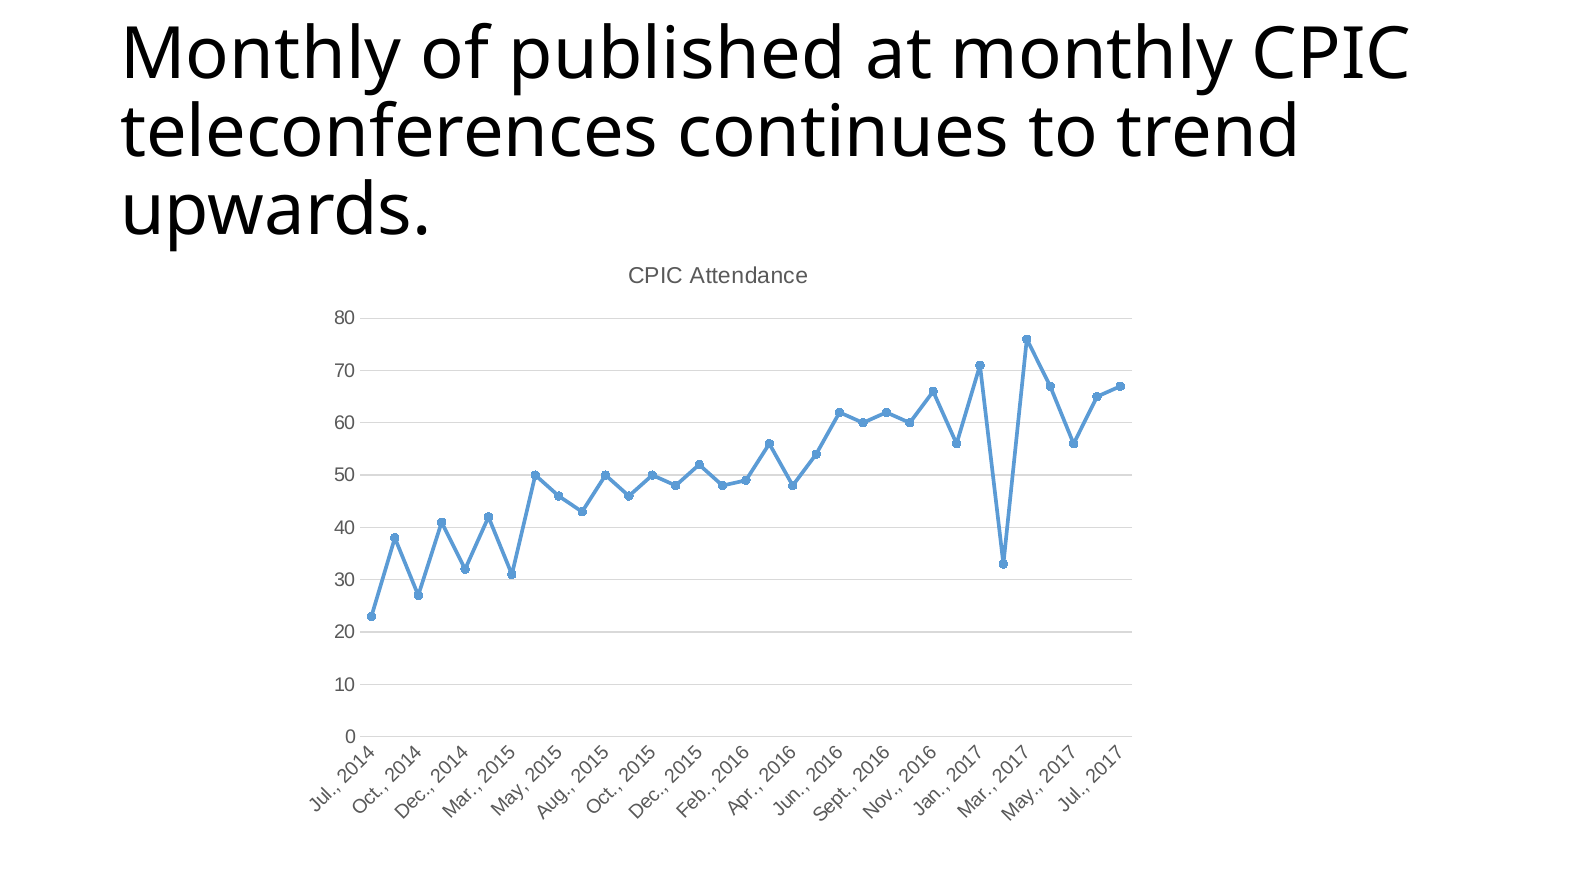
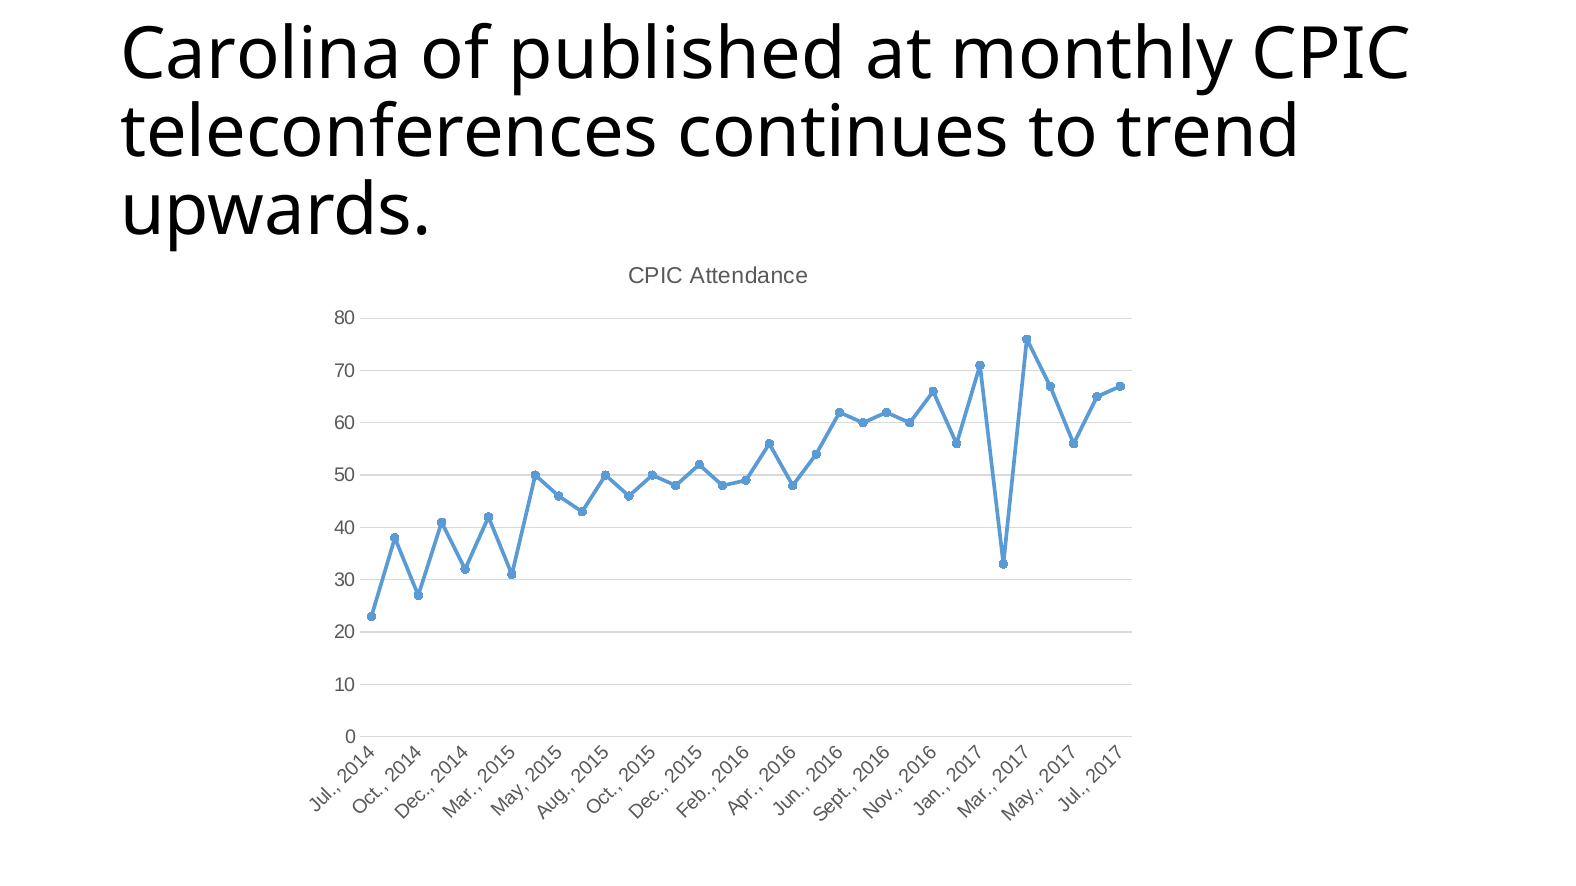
Monthly: Monthly -> Carolina (261, 54)
